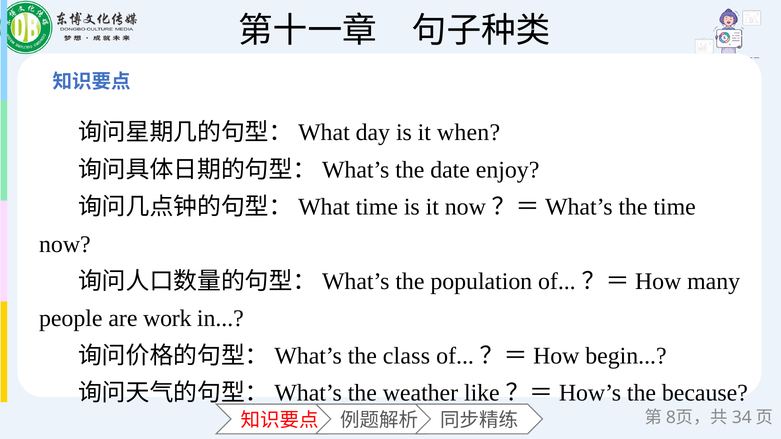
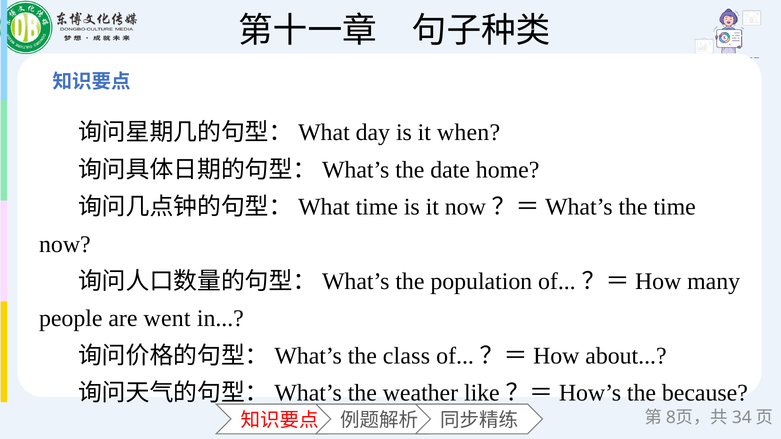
enjoy: enjoy -> home (508, 170)
work: work -> went (167, 319)
begin: begin -> about (626, 356)
